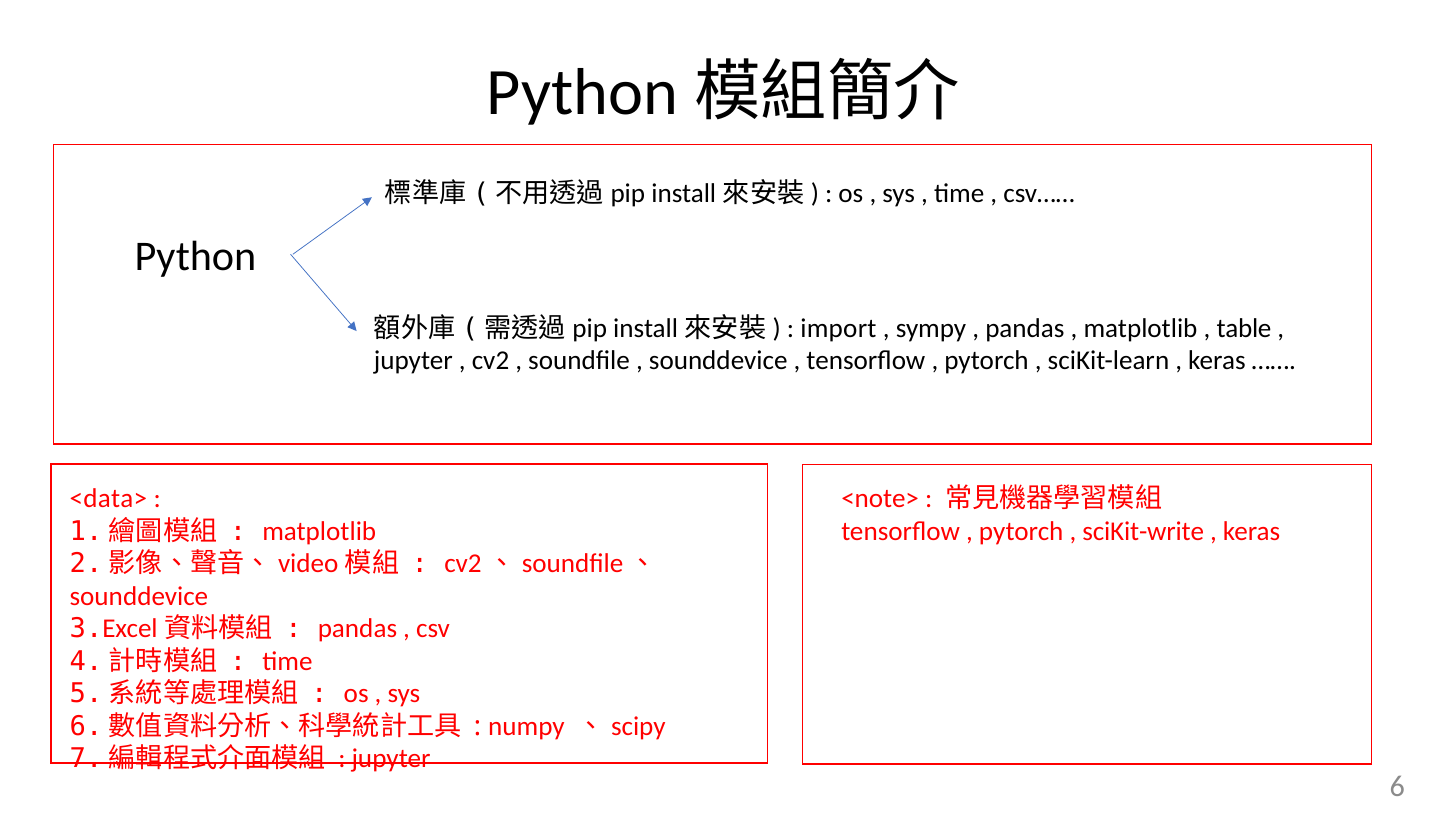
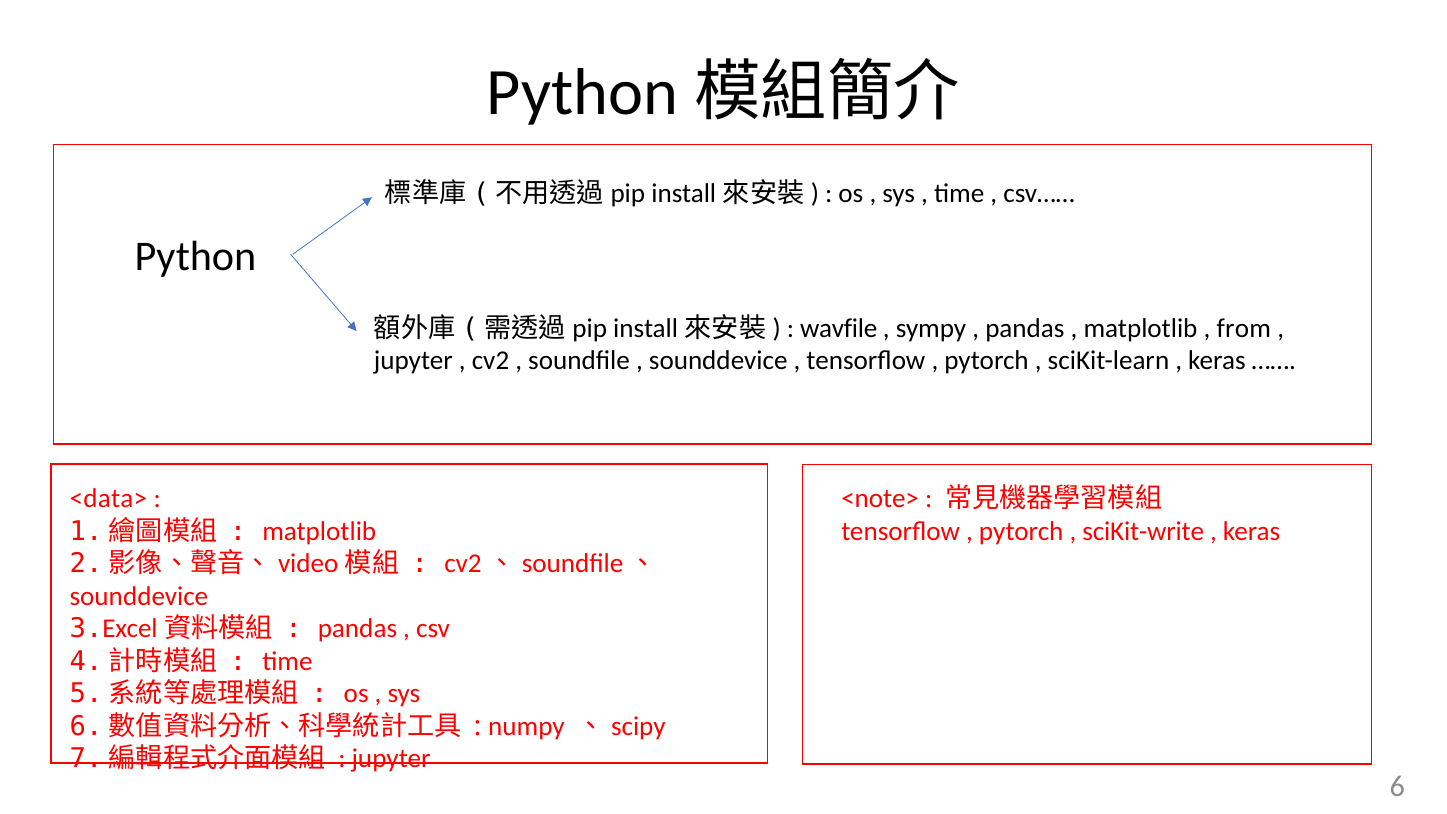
import: import -> wavfile (839, 328)
table: table -> from (1244, 328)
